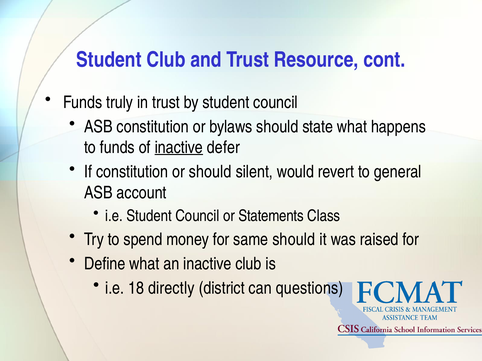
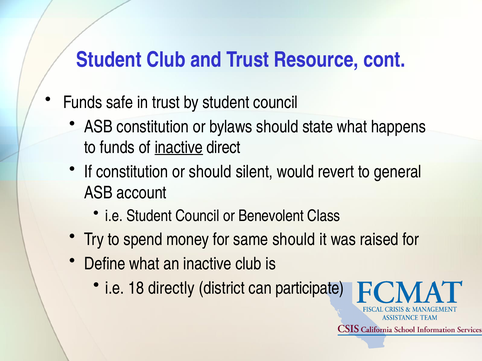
truly: truly -> safe (120, 102)
defer: defer -> direct (224, 148)
Statements: Statements -> Benevolent (271, 216)
questions: questions -> participate (310, 288)
